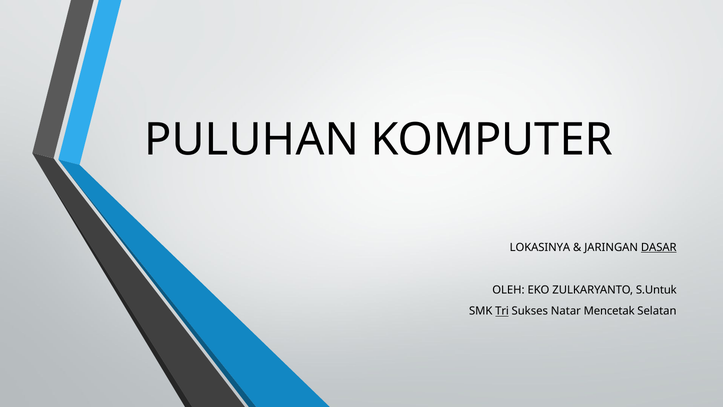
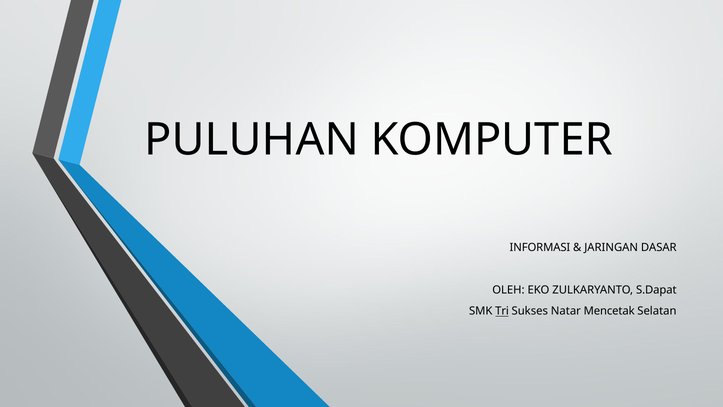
LOKASINYA: LOKASINYA -> INFORMASI (540, 247)
DASAR underline: present -> none (659, 247)
S.Untuk: S.Untuk -> S.Dapat (656, 290)
